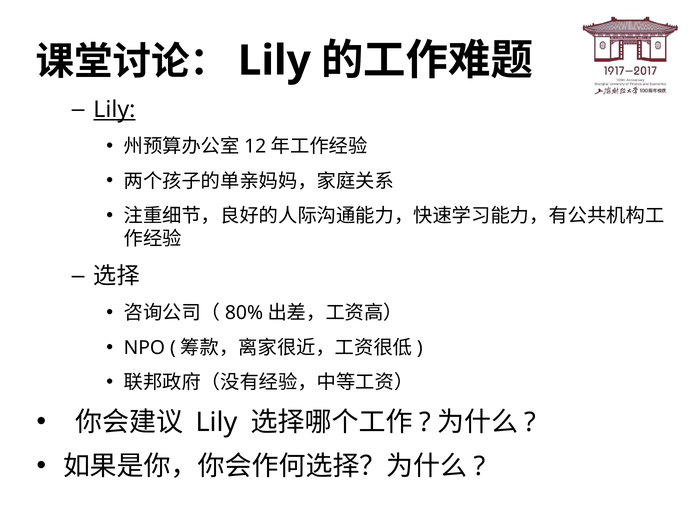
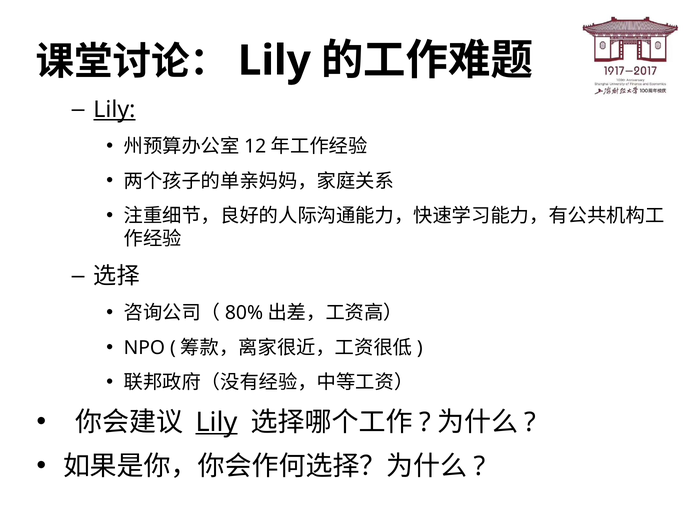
Lily underline: none -> present (217, 423)
